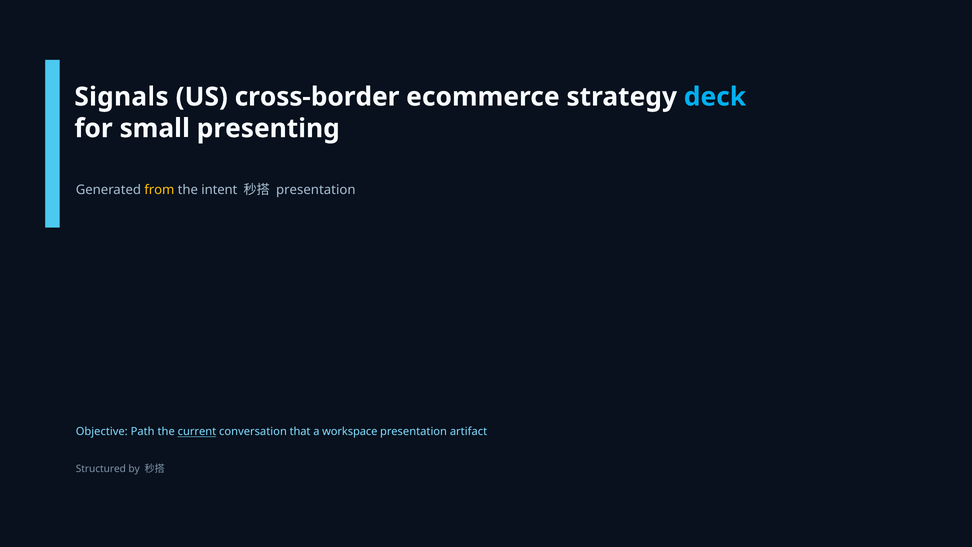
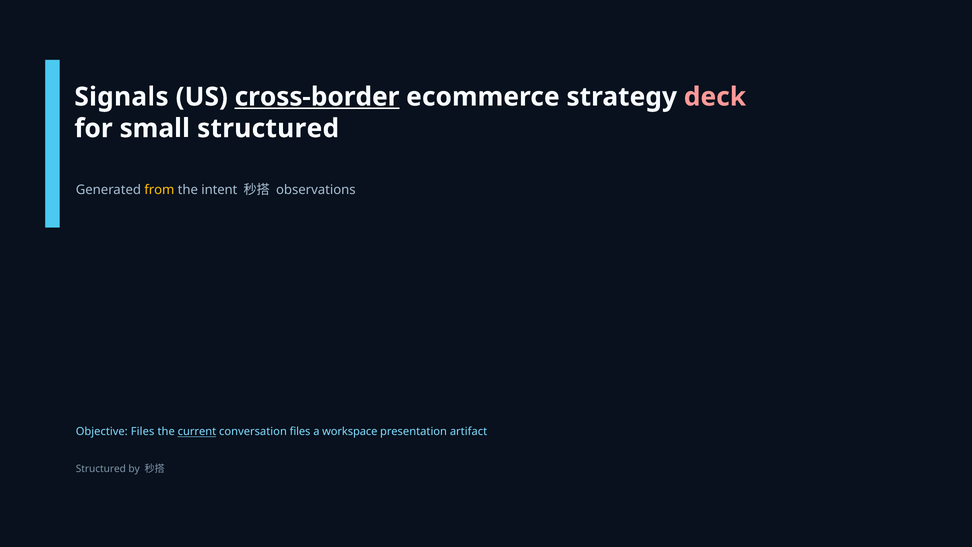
cross-border underline: none -> present (317, 97)
deck colour: light blue -> pink (715, 97)
small presenting: presenting -> structured (268, 128)
presentation: presentation -> observations (316, 190)
Objective Path: Path -> Files (143, 432)
conversation that: that -> files (300, 432)
